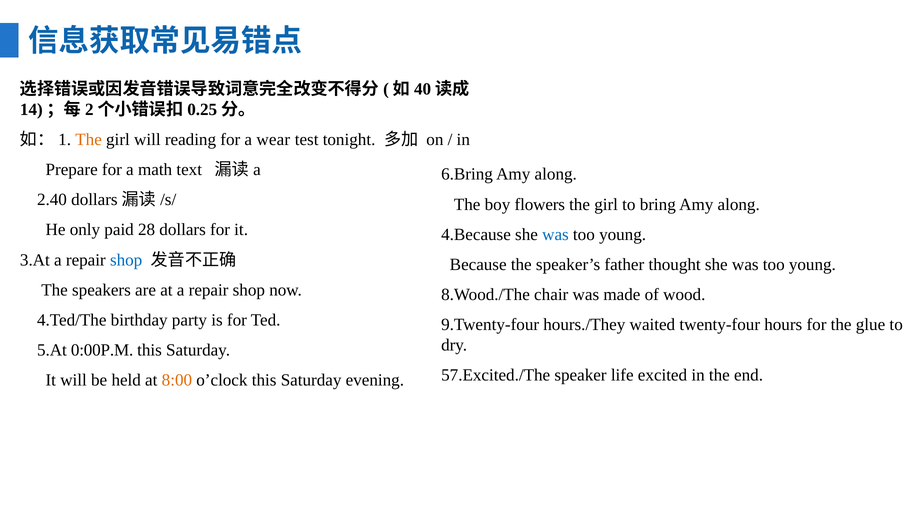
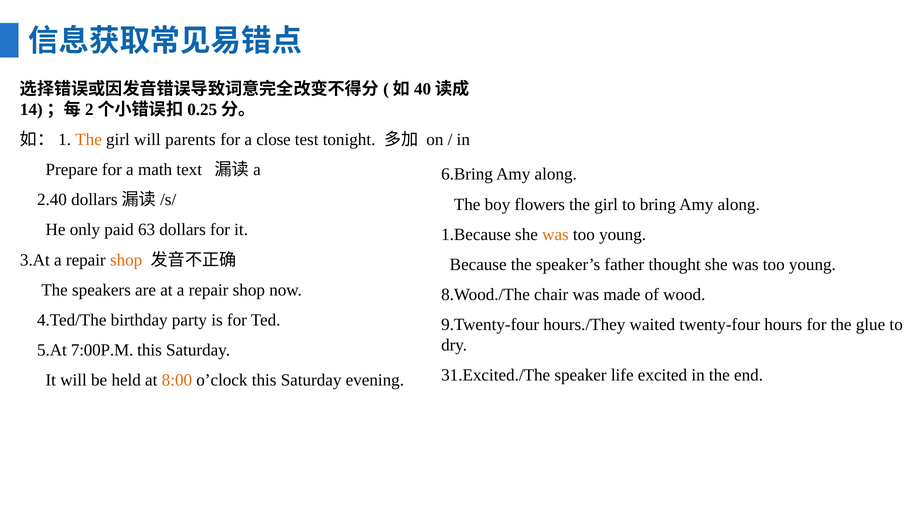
reading: reading -> parents (190, 140)
wear: wear -> close (273, 140)
28: 28 -> 63 (147, 230)
4.Because: 4.Because -> 1.Because (476, 234)
was colour: blue -> orange (555, 234)
shop colour: blue -> orange (126, 260)
0:00P.M: 0:00P.M -> 7:00P.M (102, 350)
57.Excited./The: 57.Excited./The -> 31.Excited./The (496, 375)
